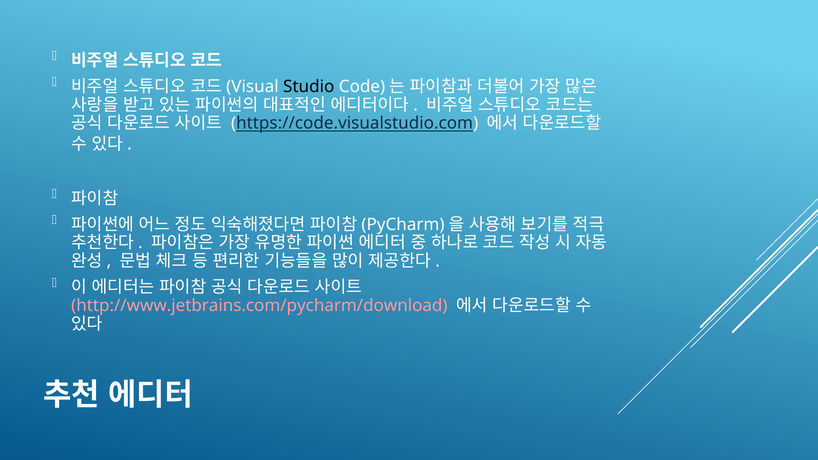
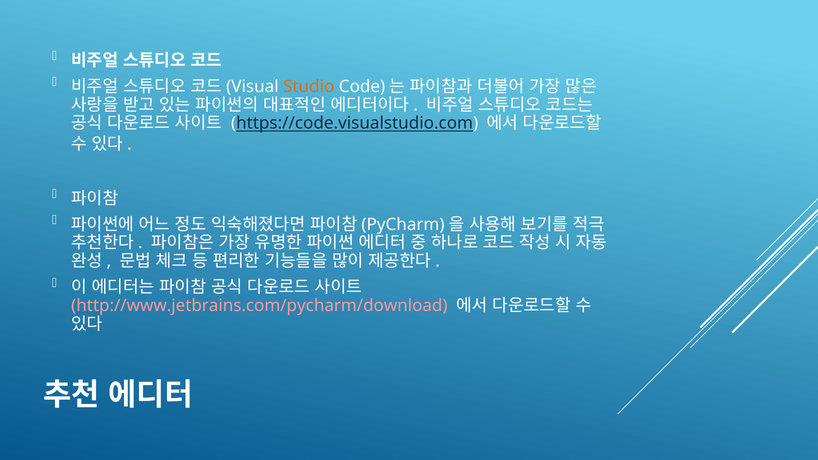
Studio colour: black -> orange (309, 87)
